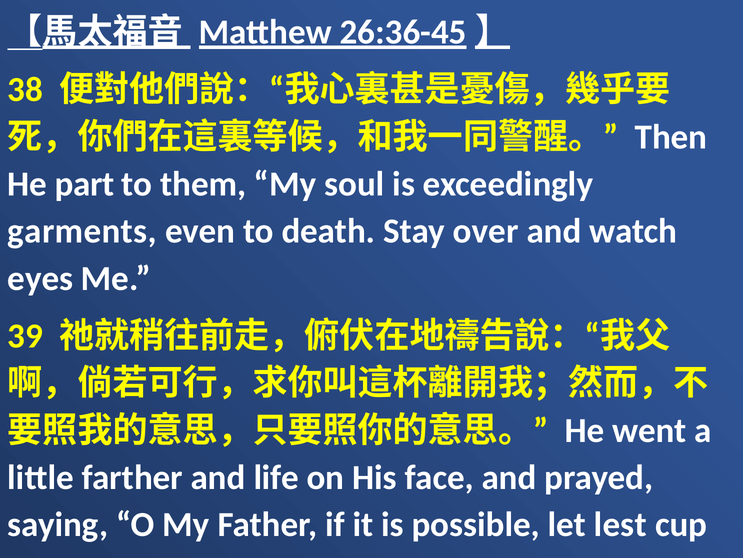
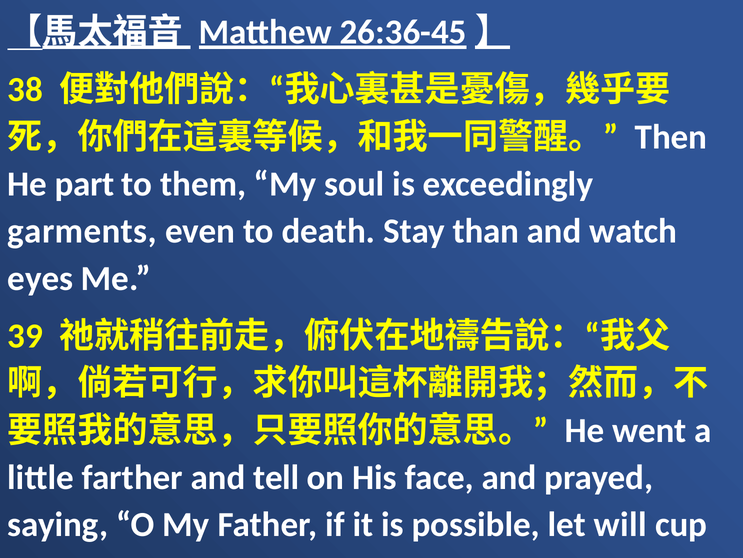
over: over -> than (486, 231)
life: life -> tell (276, 477)
let lest: lest -> will (620, 524)
